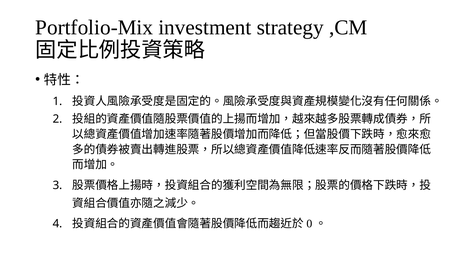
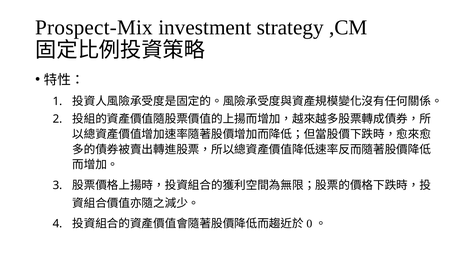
Portfolio-Mix: Portfolio-Mix -> Prospect-Mix (94, 27)
